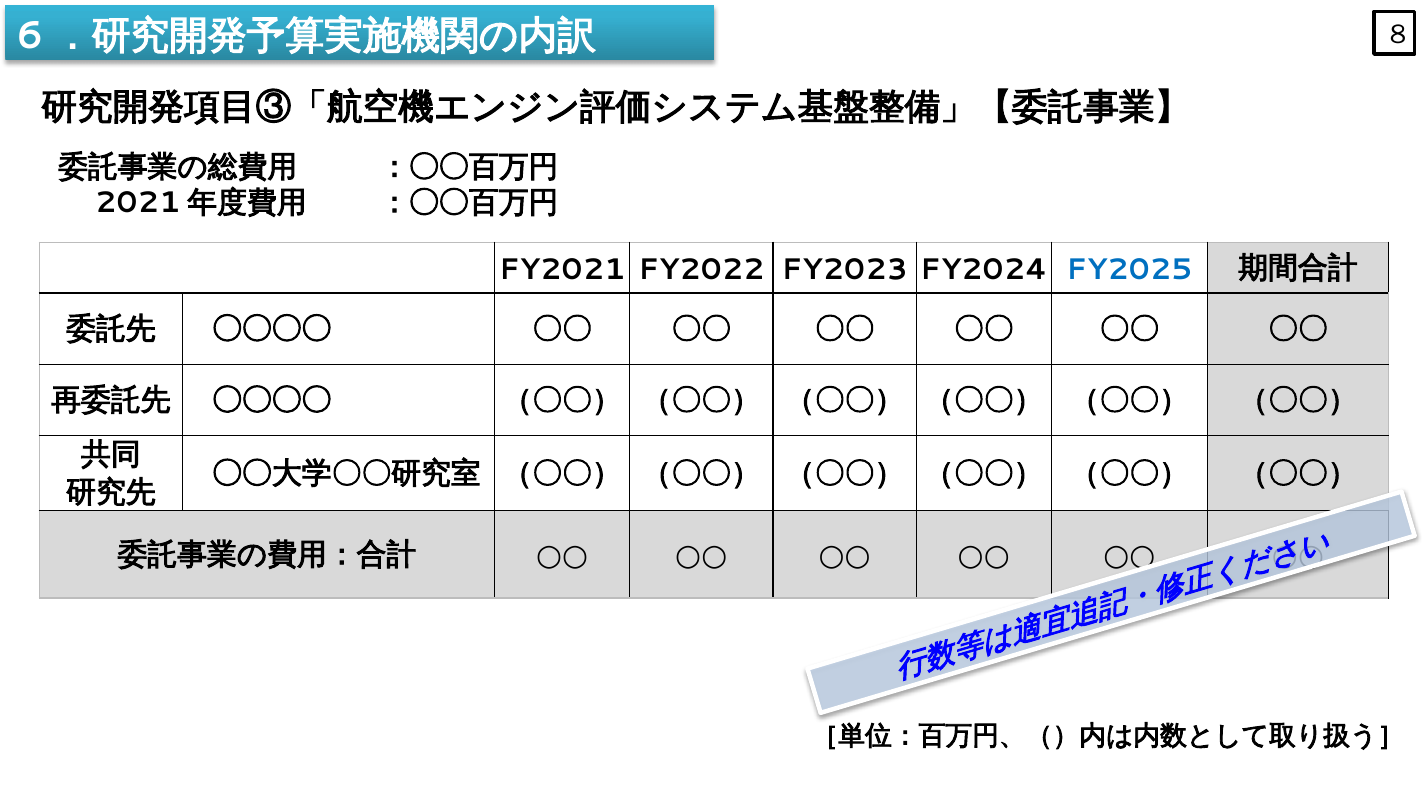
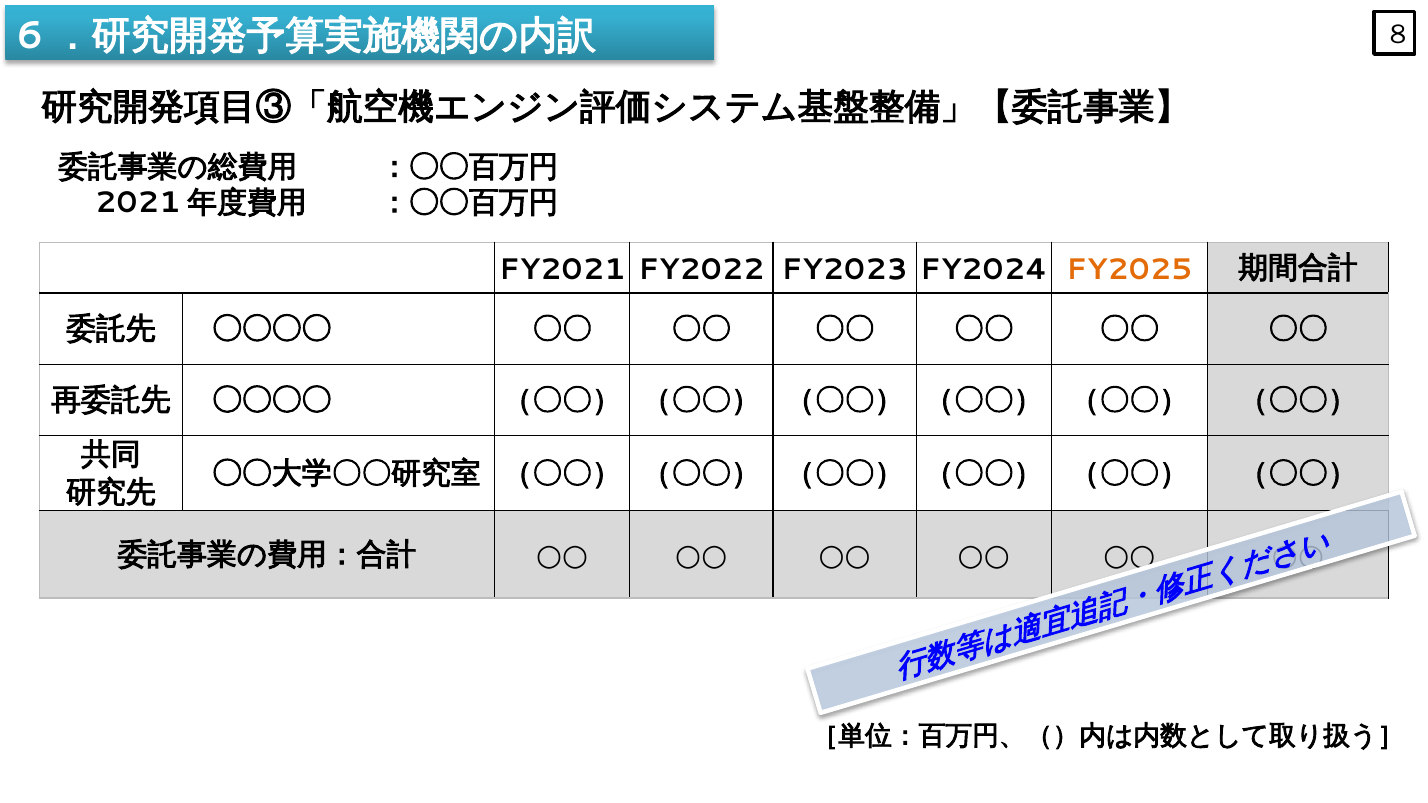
FY2025 colour: blue -> orange (1129, 269)
